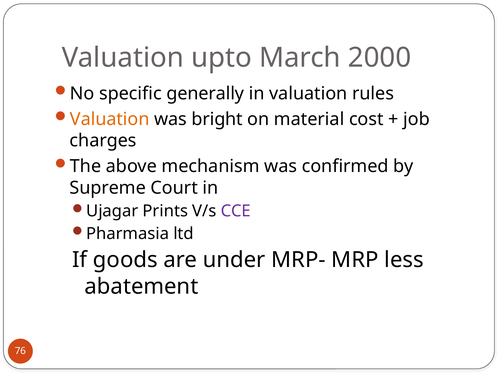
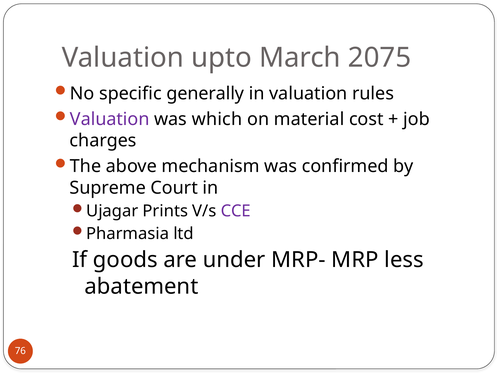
2000: 2000 -> 2075 (380, 58)
Valuation colour: orange -> purple (110, 119)
bright: bright -> which (217, 119)
